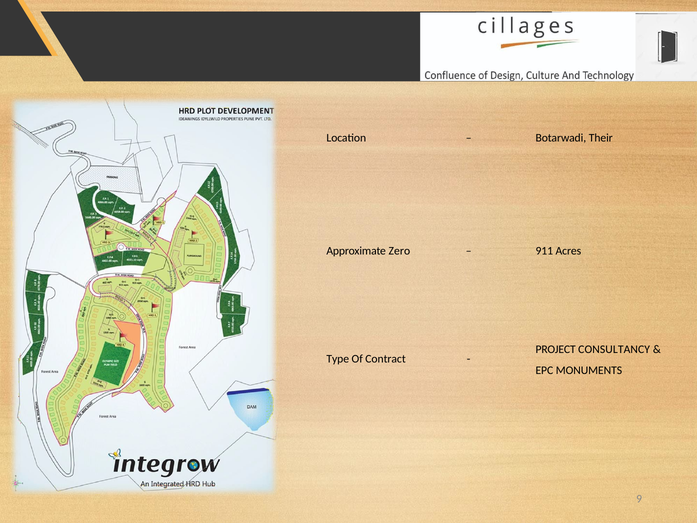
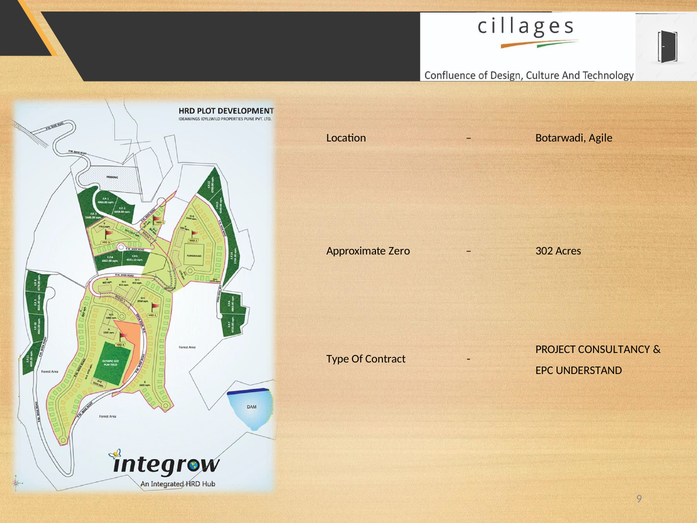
Their: Their -> Agile (601, 138)
911: 911 -> 302 (544, 251)
MONUMENTS: MONUMENTS -> UNDERSTAND (589, 370)
